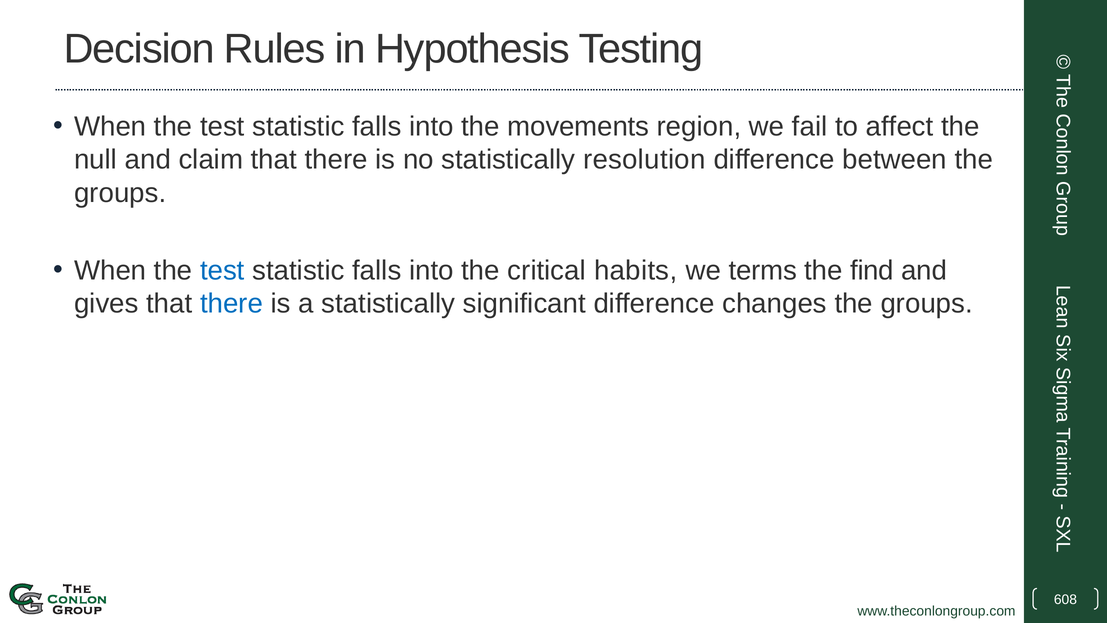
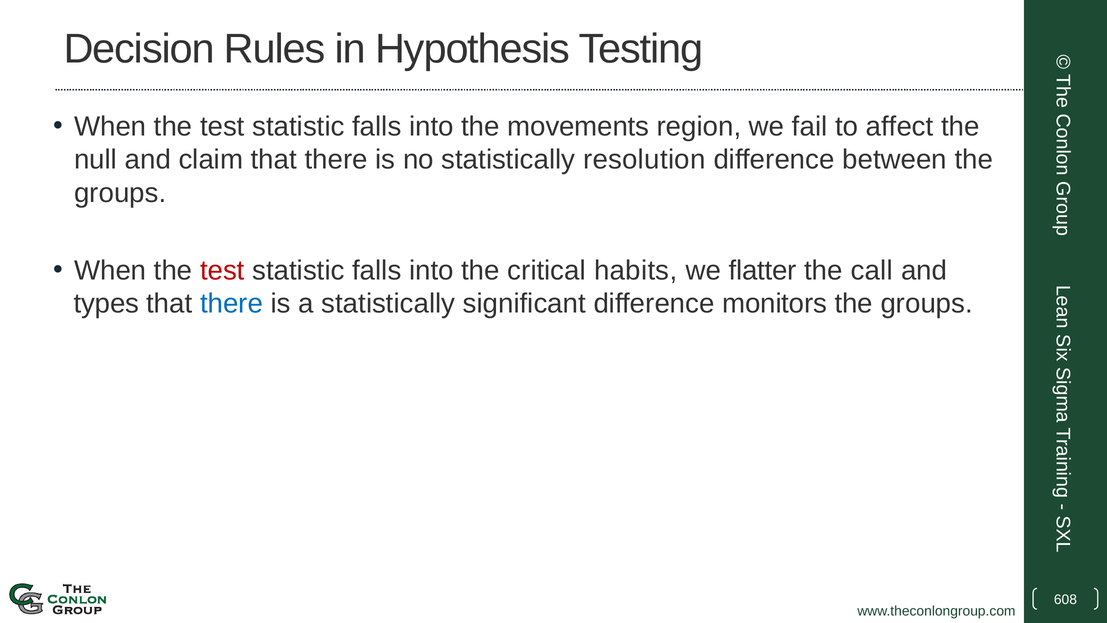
test colour: blue -> red (222, 270)
terms: terms -> flatter (763, 270)
find: find -> call (872, 270)
gives: gives -> types (106, 304)
changes: changes -> monitors (775, 304)
